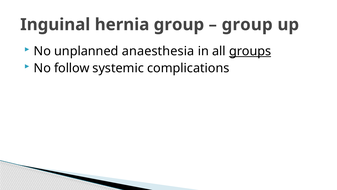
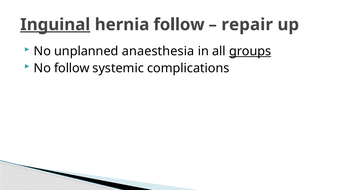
Inguinal underline: none -> present (55, 25)
hernia group: group -> follow (179, 25)
group: group -> repair (247, 25)
